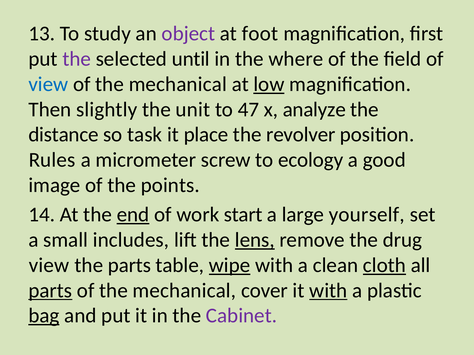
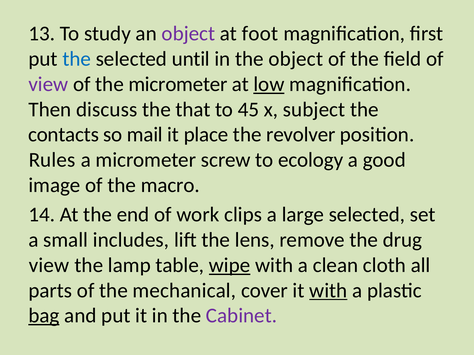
the colour: purple -> blue (77, 59)
the where: where -> object (296, 59)
view colour: blue -> purple (48, 84)
mechanical: mechanical -> micrometer (178, 84)
slightly: slightly -> discuss (107, 110)
unit: unit -> that (193, 110)
47: 47 -> 45 (248, 110)
analyze: analyze -> subject (314, 110)
distance: distance -> contacts (63, 135)
task: task -> mail (145, 135)
points: points -> macro (170, 185)
end underline: present -> none (133, 215)
start: start -> clips (243, 215)
large yourself: yourself -> selected (367, 215)
lens underline: present -> none (255, 240)
the parts: parts -> lamp (129, 266)
cloth underline: present -> none (384, 266)
parts underline: present -> none (50, 291)
